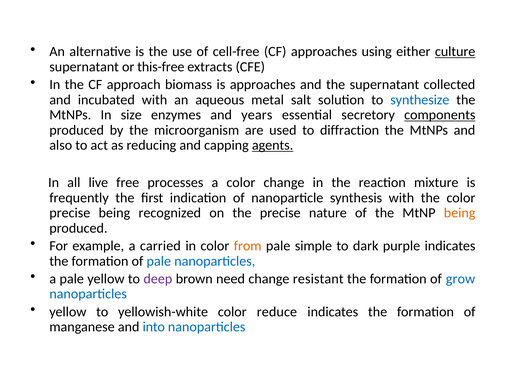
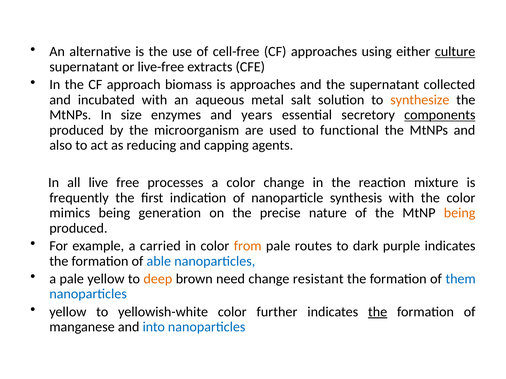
this-free: this-free -> live-free (161, 67)
synthesize colour: blue -> orange (420, 100)
diffraction: diffraction -> functional (349, 130)
agents underline: present -> none (273, 145)
precise: precise -> mimics (70, 213)
recognized: recognized -> generation (170, 213)
simple: simple -> routes (313, 246)
of pale: pale -> able (159, 261)
deep colour: purple -> orange (158, 279)
grow: grow -> them (461, 279)
reduce: reduce -> further (277, 312)
the underline: none -> present (378, 312)
